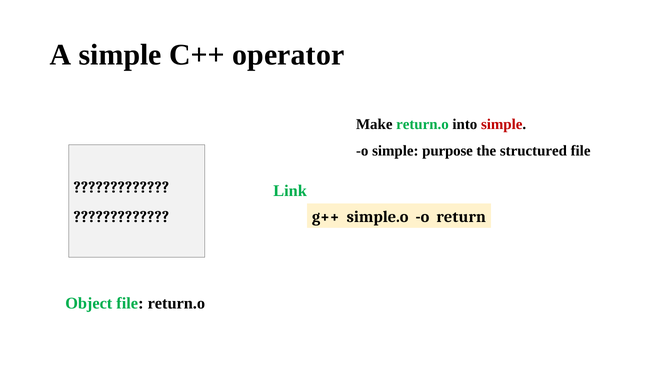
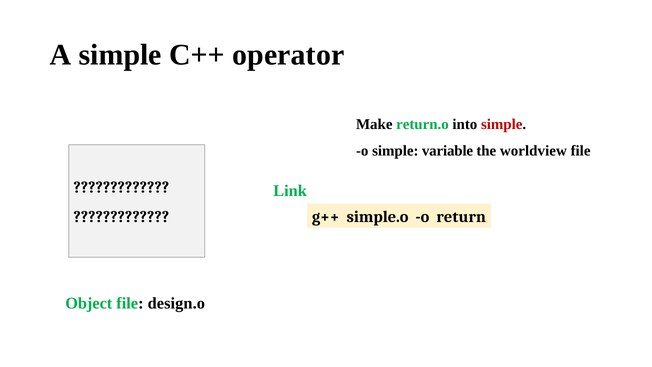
purpose: purpose -> variable (448, 151)
structured: structured -> worldview (533, 151)
file return.o: return.o -> design.o (176, 303)
